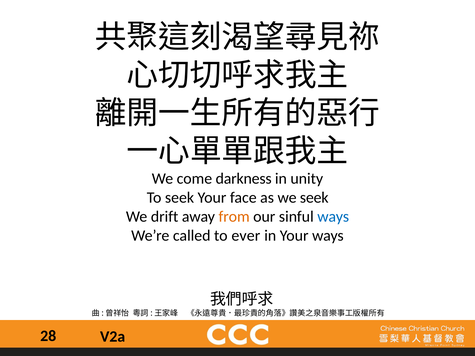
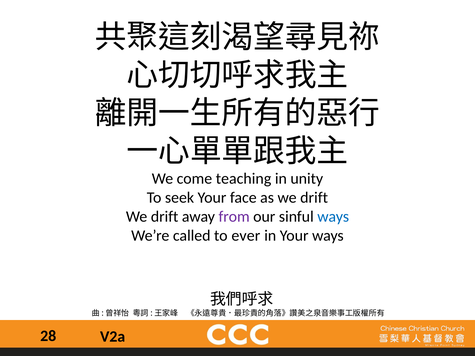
darkness: darkness -> teaching (244, 179)
as we seek: seek -> drift (314, 198)
from colour: orange -> purple (234, 217)
